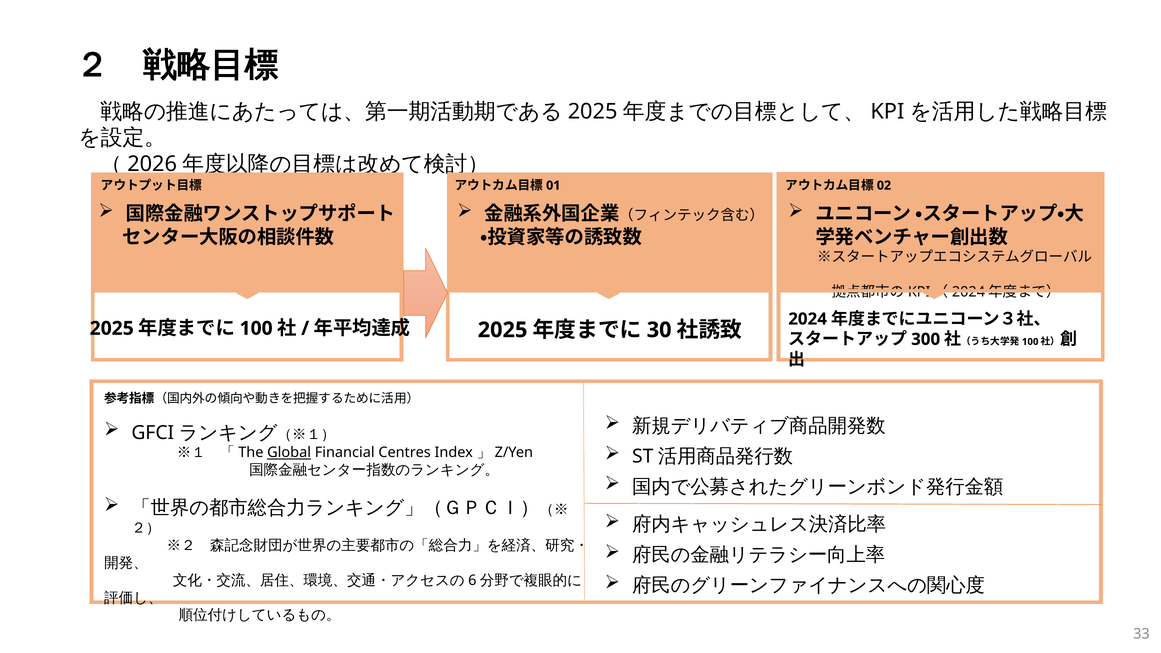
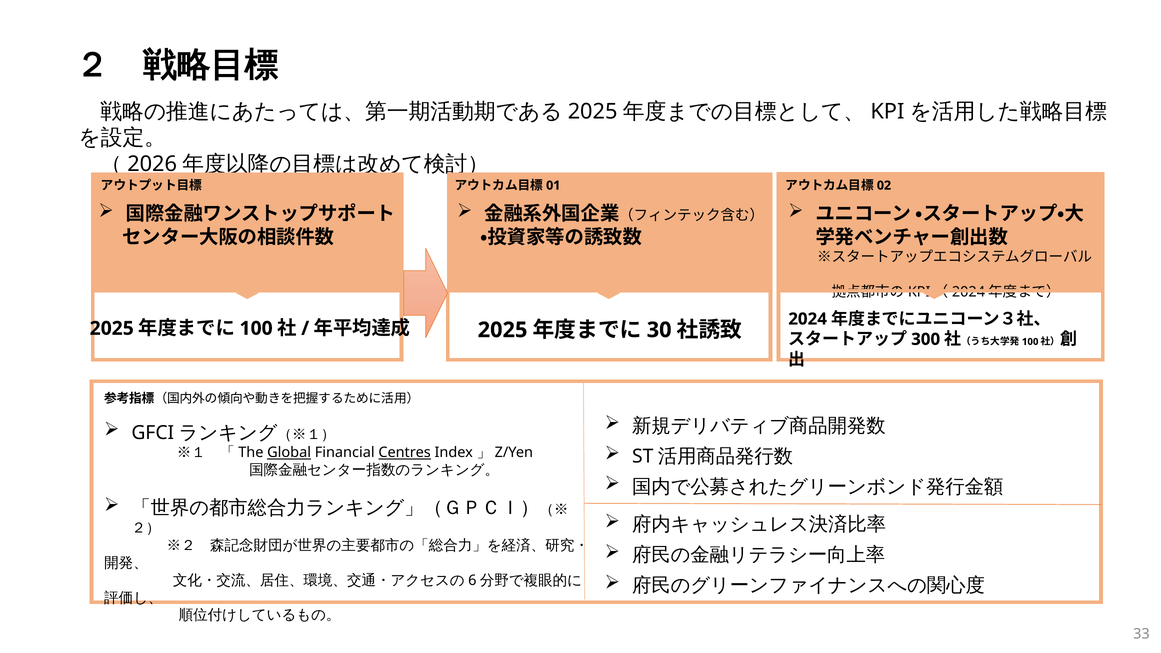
Centres underline: none -> present (405, 453)
